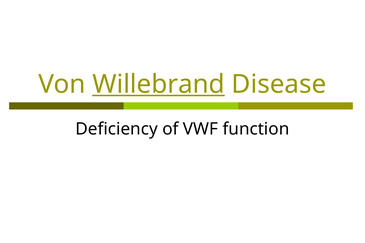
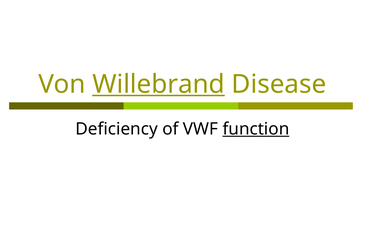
function underline: none -> present (256, 129)
